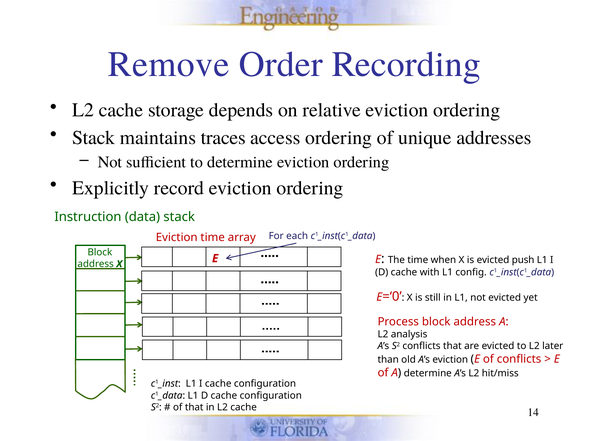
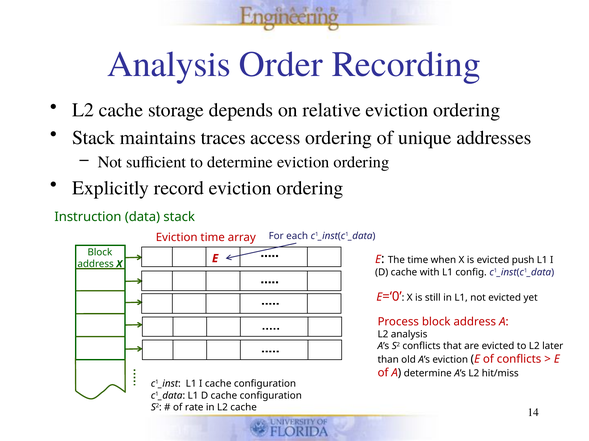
Remove: Remove -> Analysis (169, 64)
of that: that -> rate (194, 408)
